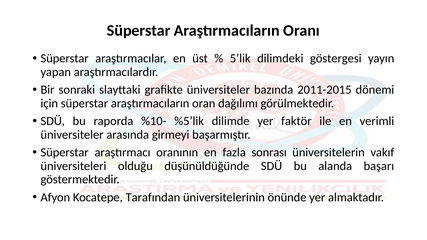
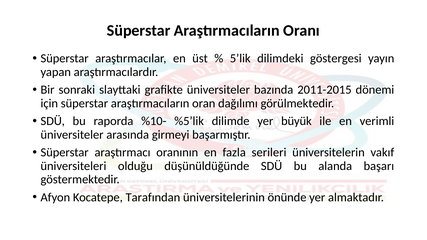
faktör: faktör -> büyük (296, 121)
sonrası: sonrası -> serileri (269, 153)
